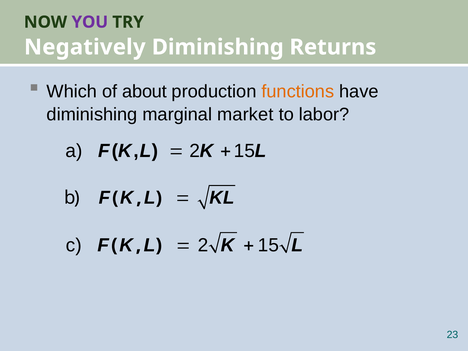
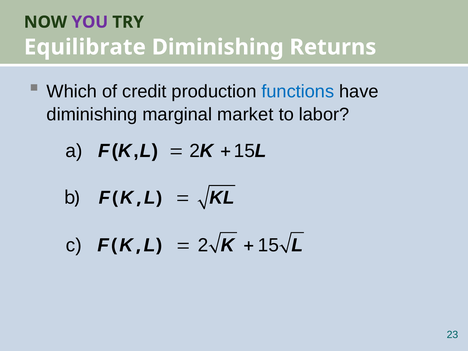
Negatively: Negatively -> Equilibrate (85, 47)
about: about -> credit (144, 92)
functions colour: orange -> blue (298, 92)
